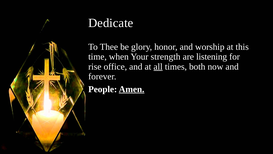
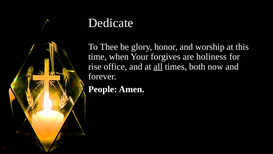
strength: strength -> forgives (166, 57)
listening: listening -> holiness (212, 57)
Amen underline: present -> none (132, 89)
